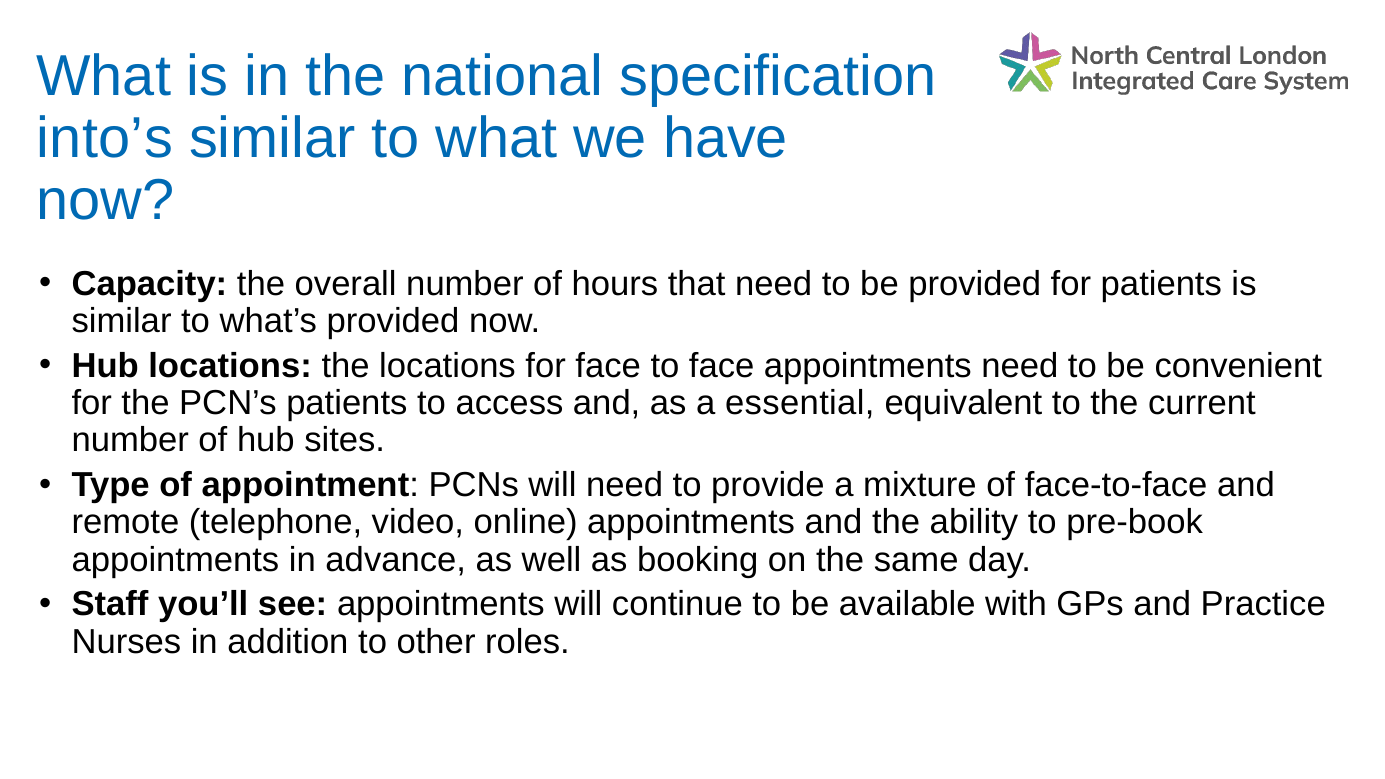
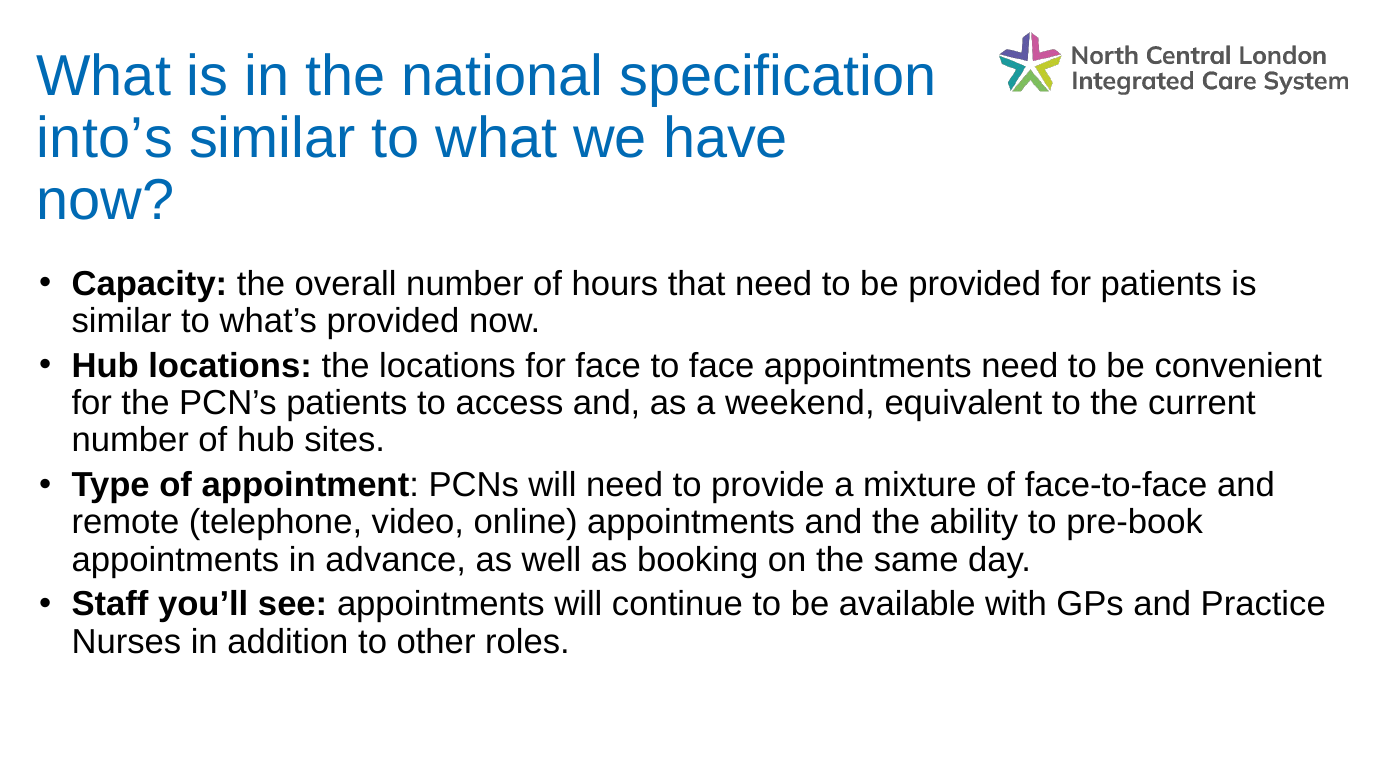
essential: essential -> weekend (800, 403)
